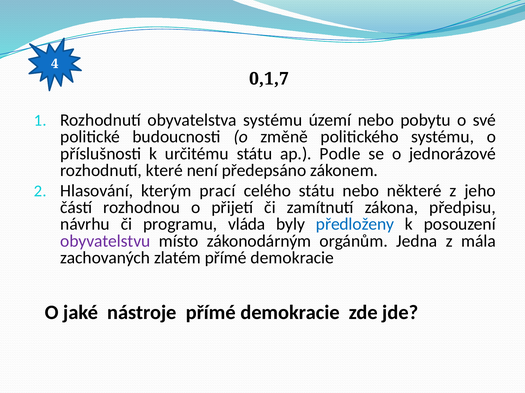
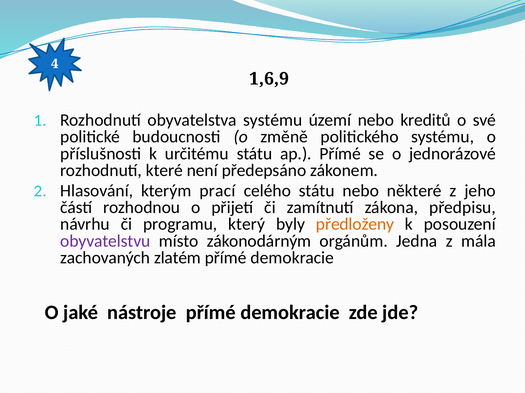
0,1,7: 0,1,7 -> 1,6,9 (269, 79)
pobytu: pobytu -> kreditů (426, 120)
ap Podle: Podle -> Přímé (340, 154)
vláda: vláda -> který (247, 225)
předloženy colour: blue -> orange (355, 225)
